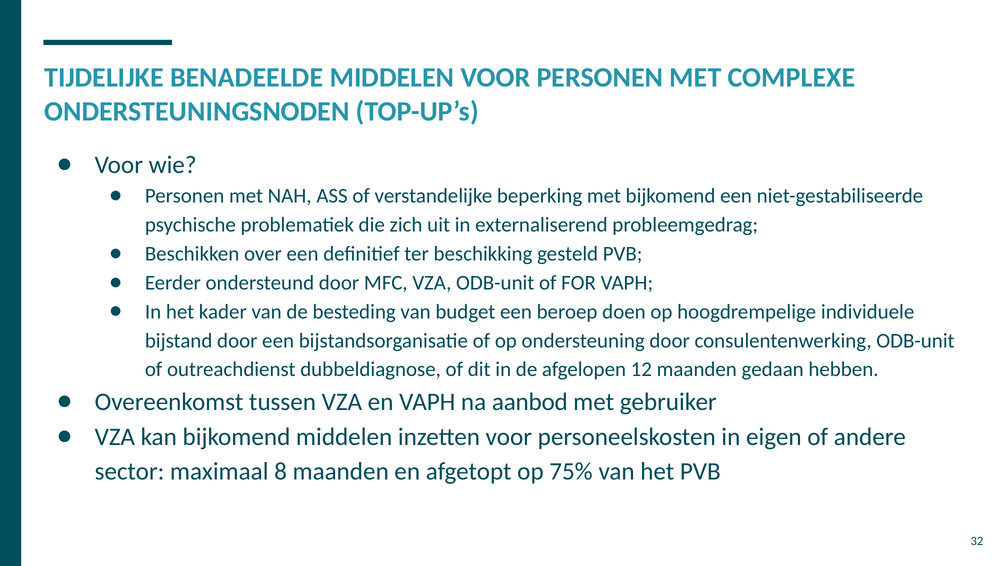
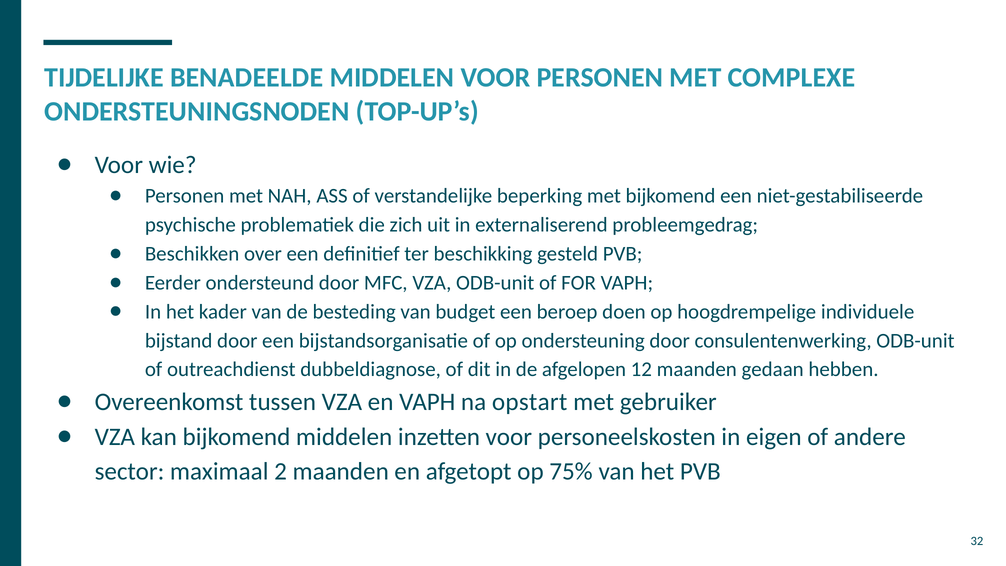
aanbod: aanbod -> opstart (530, 402)
8: 8 -> 2 (281, 471)
